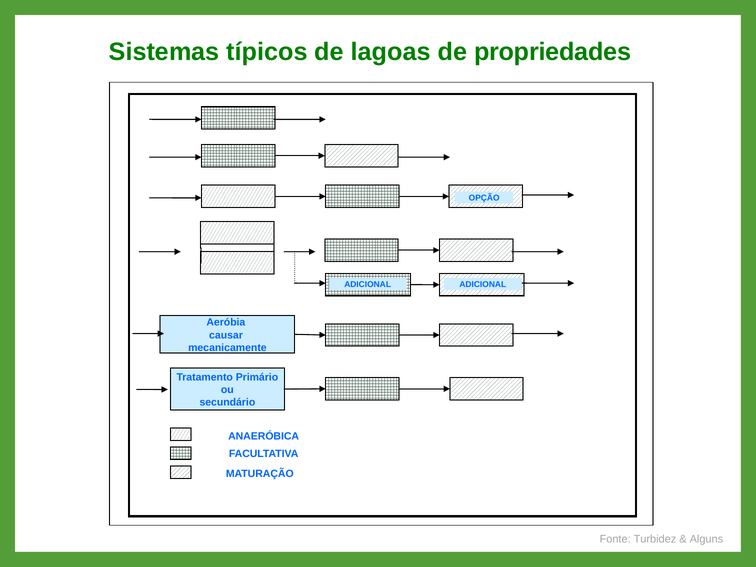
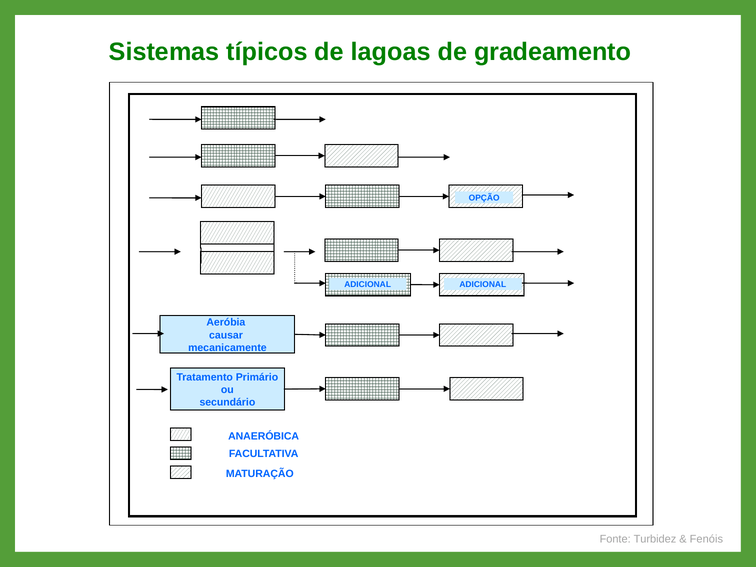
propriedades: propriedades -> gradeamento (553, 52)
Alguns: Alguns -> Fenóis (706, 539)
